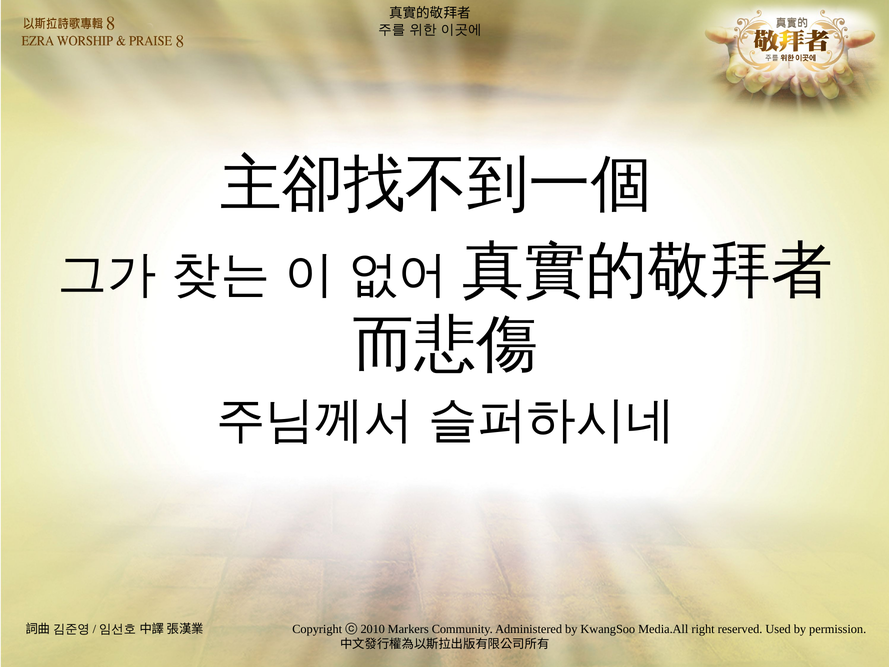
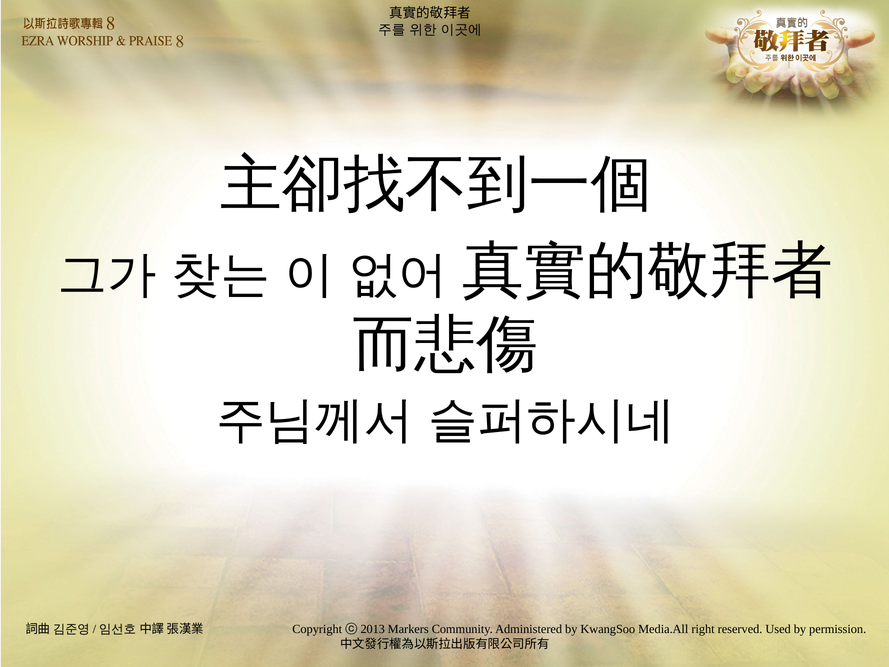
2010: 2010 -> 2013 (373, 629)
